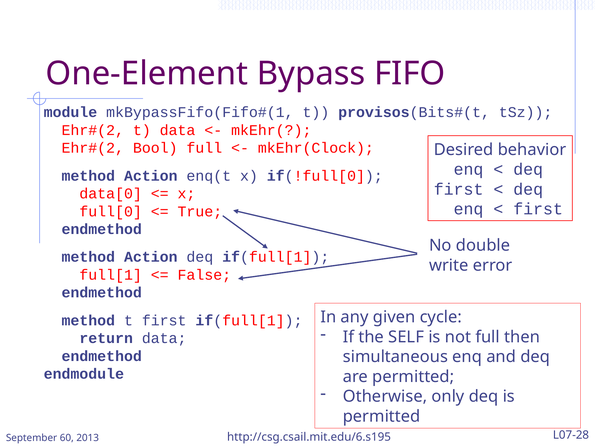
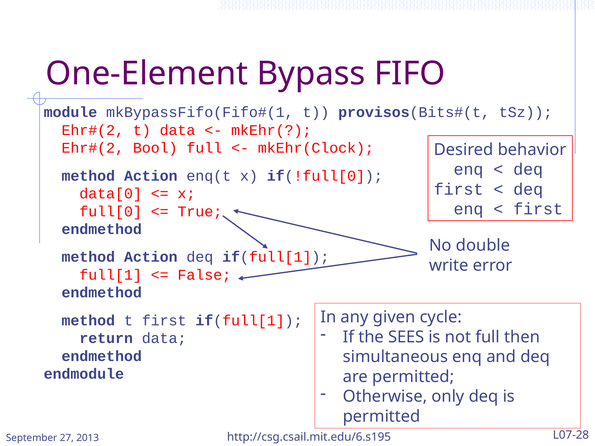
SELF: SELF -> SEES (406, 337)
60: 60 -> 27 (67, 438)
